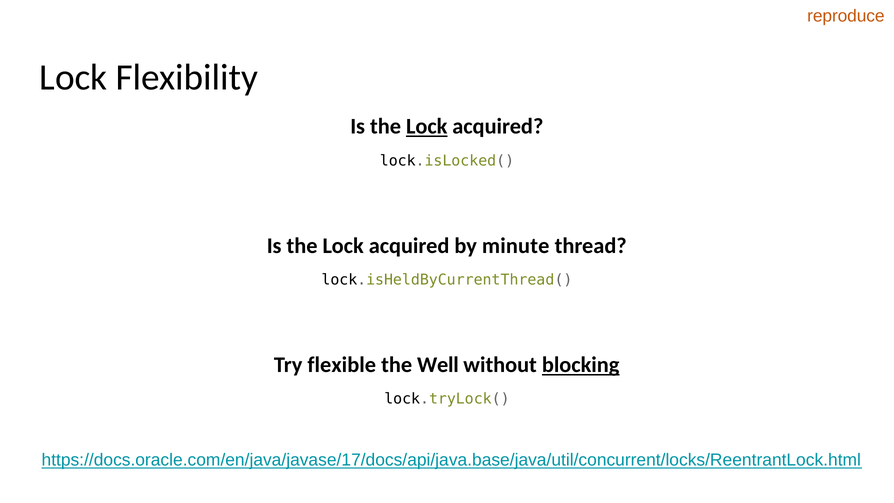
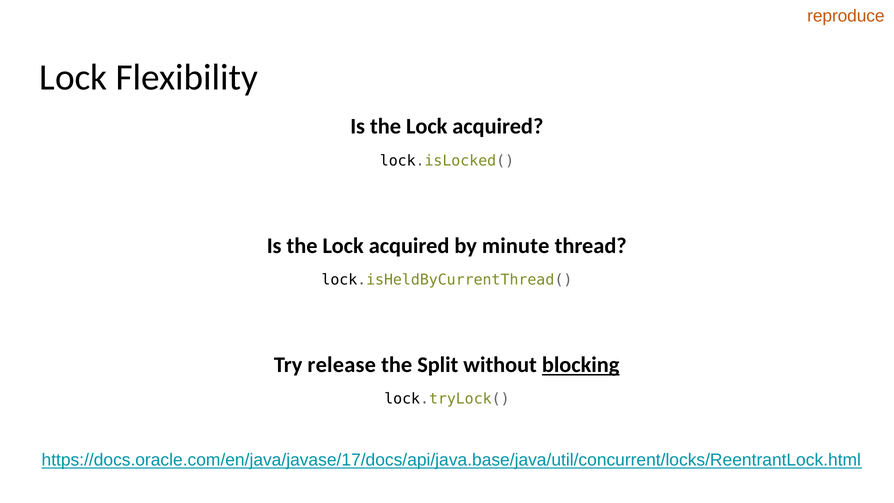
Lock underline: present -> none (427, 127)
flexible: flexible -> release (342, 365)
Well: Well -> Split (438, 365)
